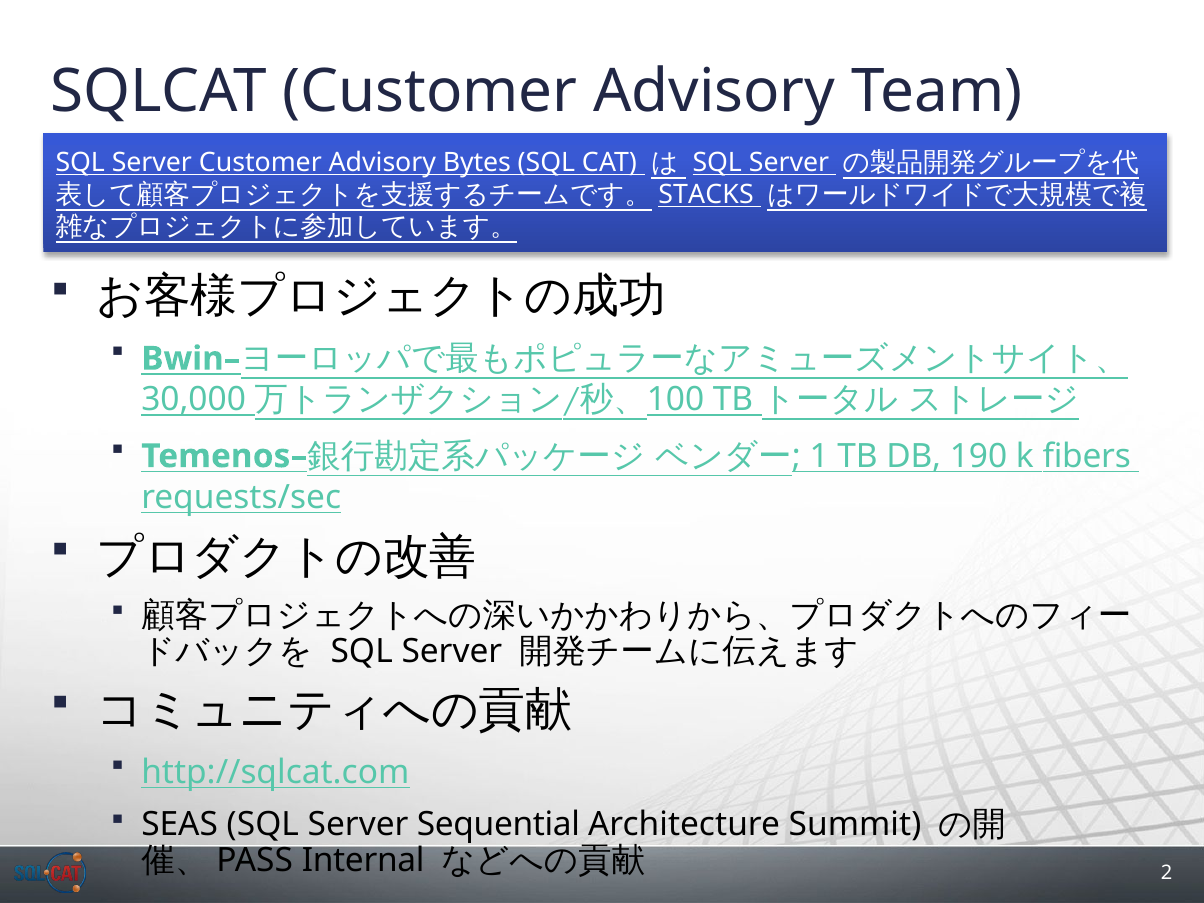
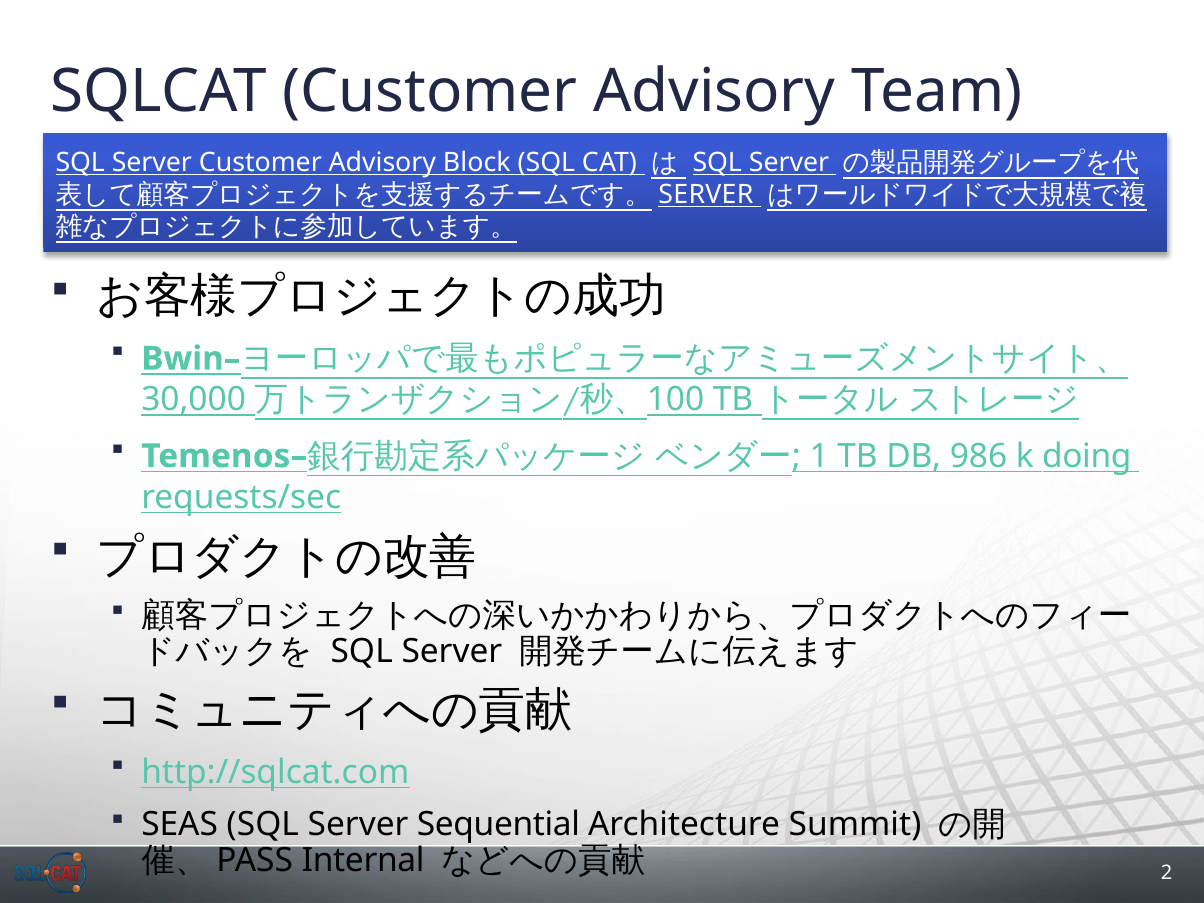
Bytes: Bytes -> Block (477, 162)
STACKS: STACKS -> SERVER (706, 194)
190: 190 -> 986 (979, 456)
fibers: fibers -> doing (1087, 456)
